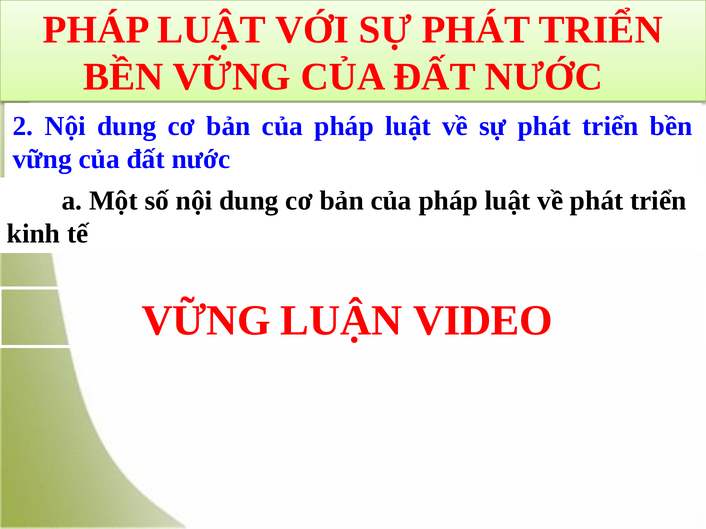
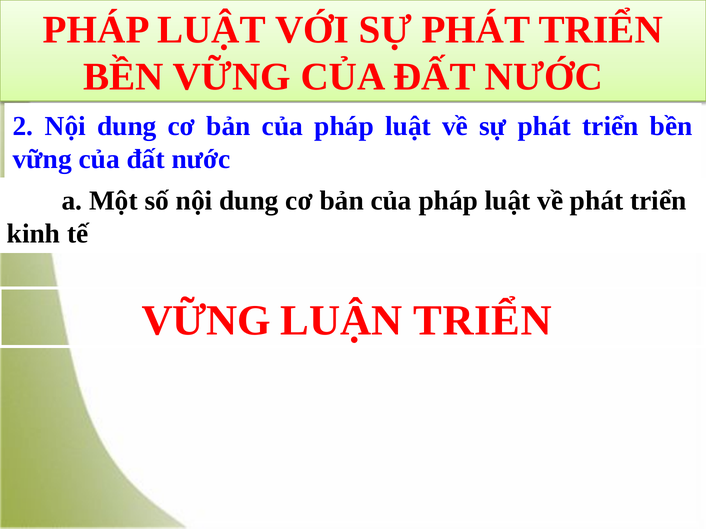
LUẬN VIDEO: VIDEO -> TRIỂN (483, 321)
